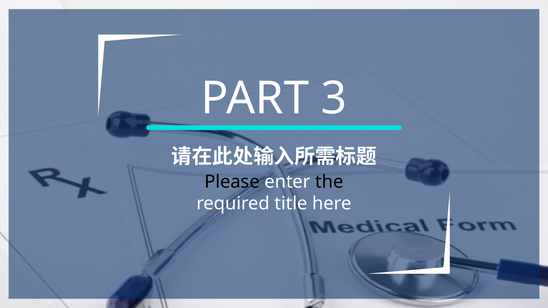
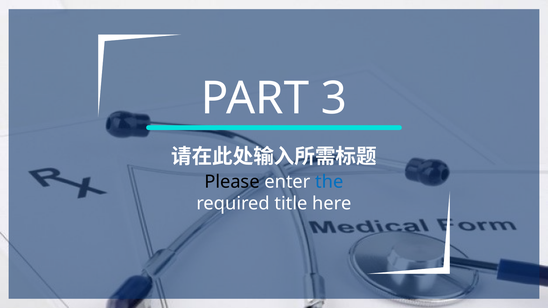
the colour: black -> blue (329, 182)
